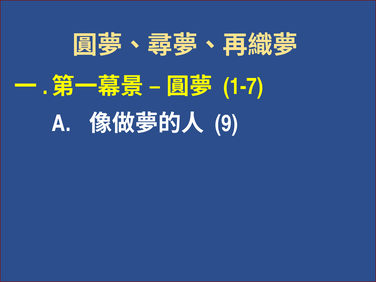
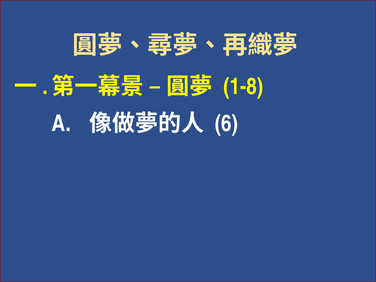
1-7: 1-7 -> 1-8 (243, 87)
9: 9 -> 6 (226, 124)
